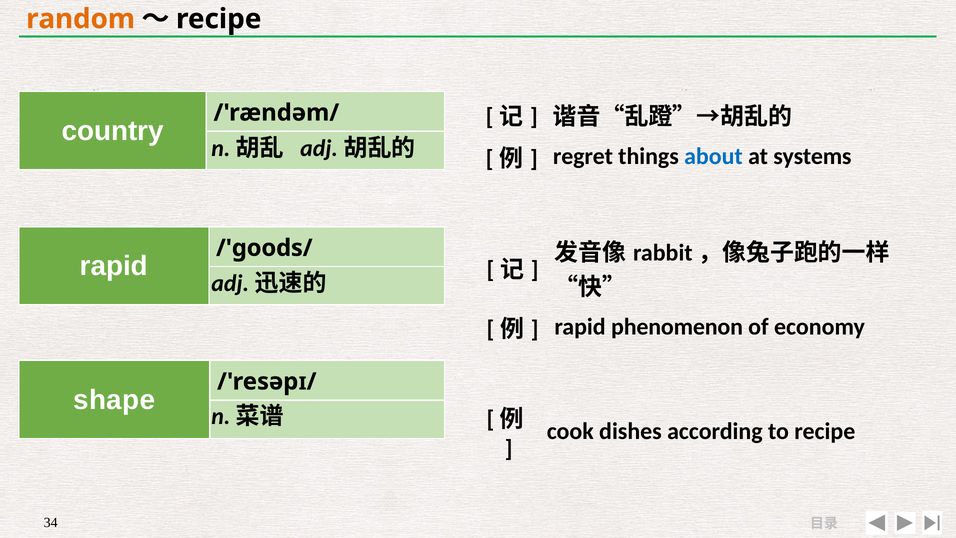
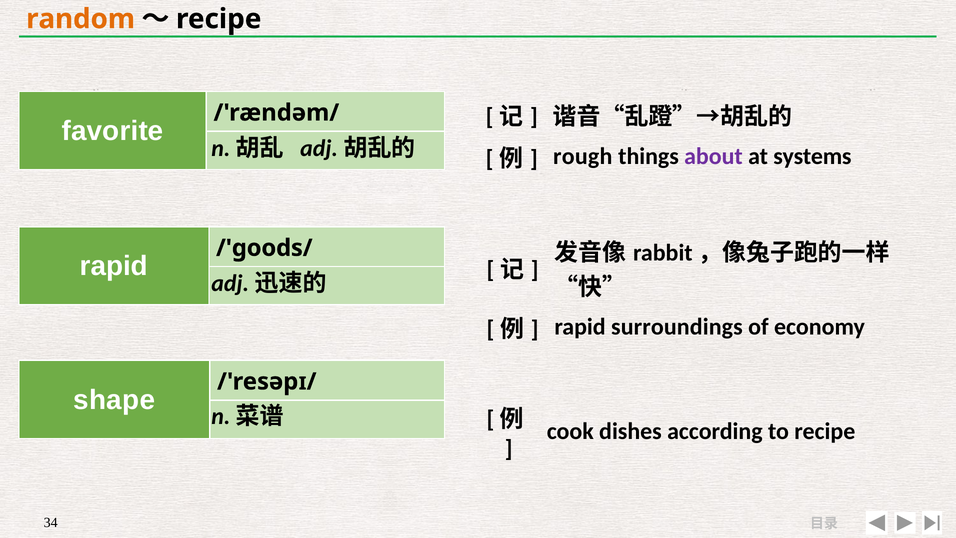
country: country -> favorite (113, 131)
regret: regret -> rough (583, 156)
about colour: blue -> purple (713, 156)
phenomenon: phenomenon -> surroundings (677, 327)
